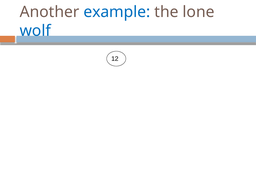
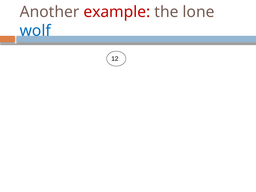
example colour: blue -> red (117, 12)
